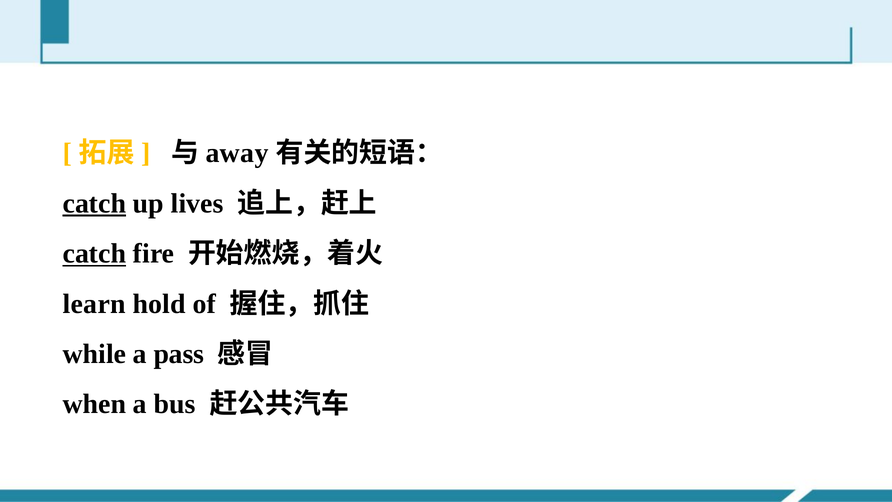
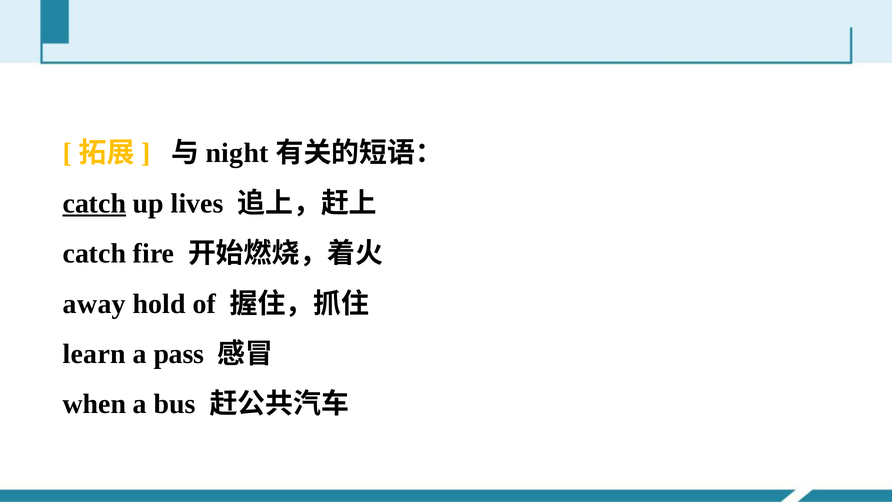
away: away -> night (237, 153)
catch underline: present -> none (94, 254)
learn: learn -> away (94, 304)
while: while -> learn (94, 354)
